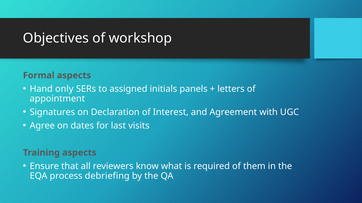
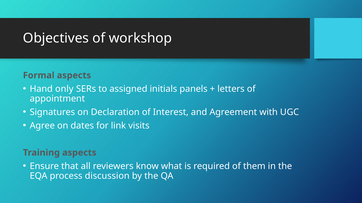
last: last -> link (118, 126)
debriefing: debriefing -> discussion (107, 176)
